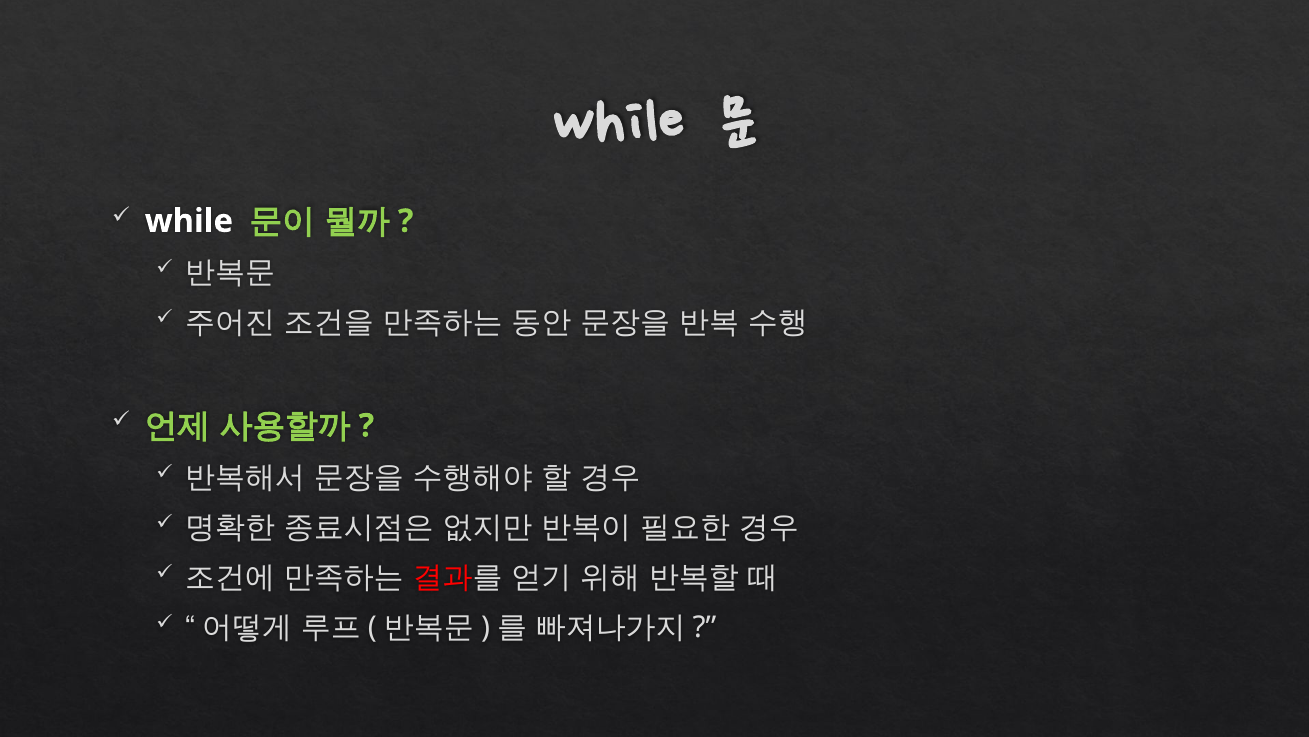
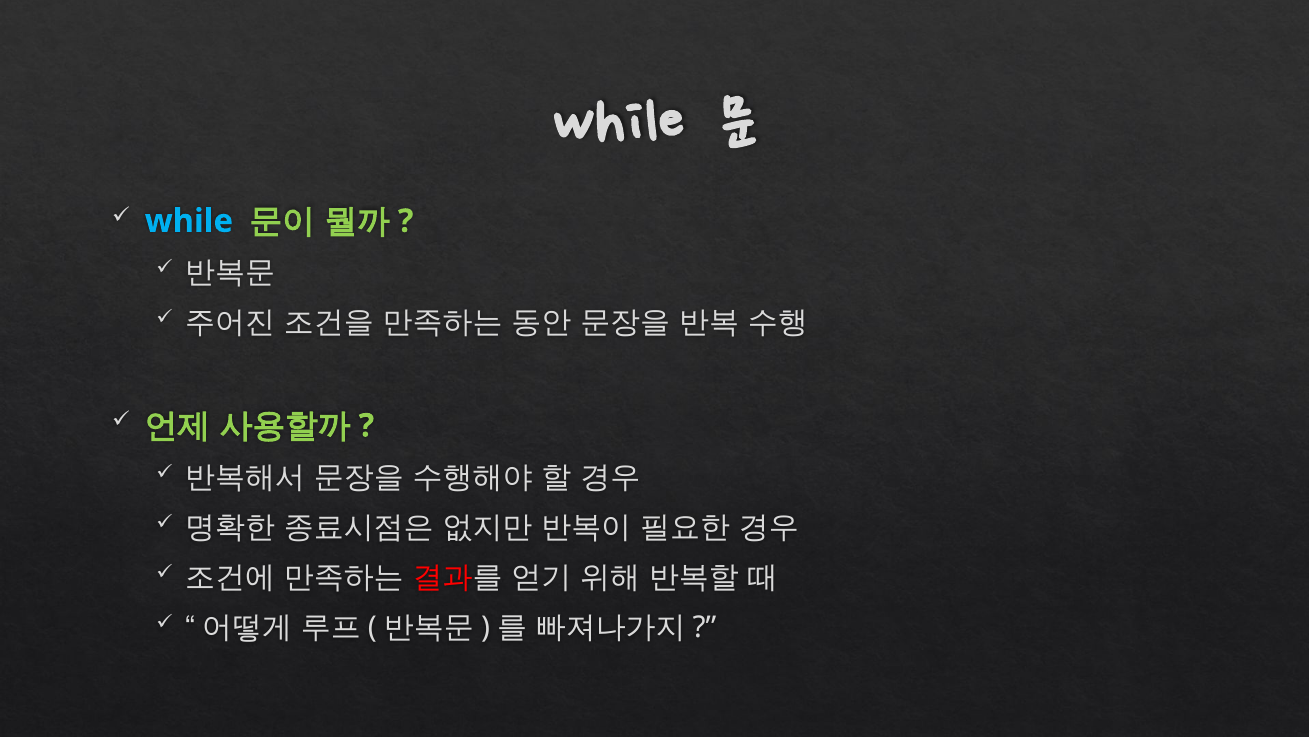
while colour: white -> light blue (189, 221)
